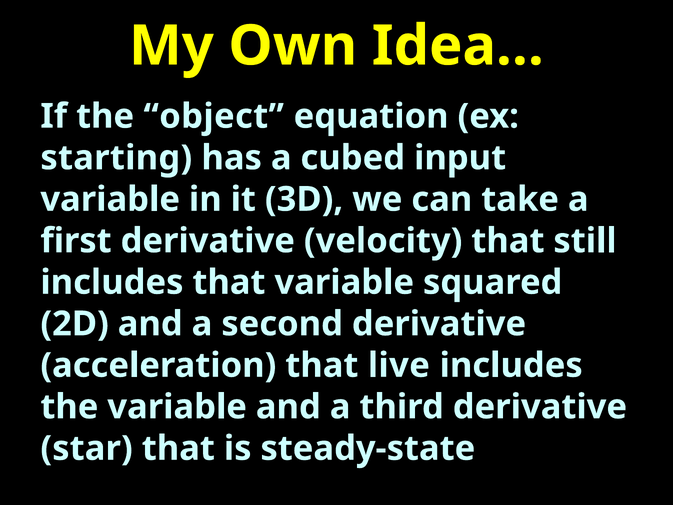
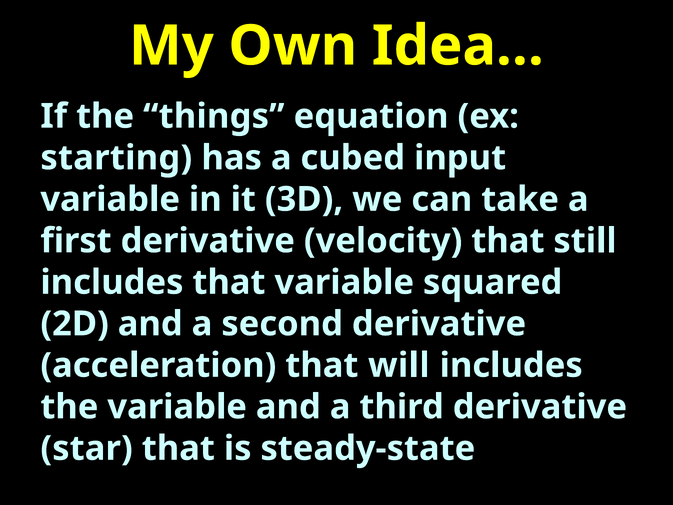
object: object -> things (214, 116)
live: live -> will (399, 365)
